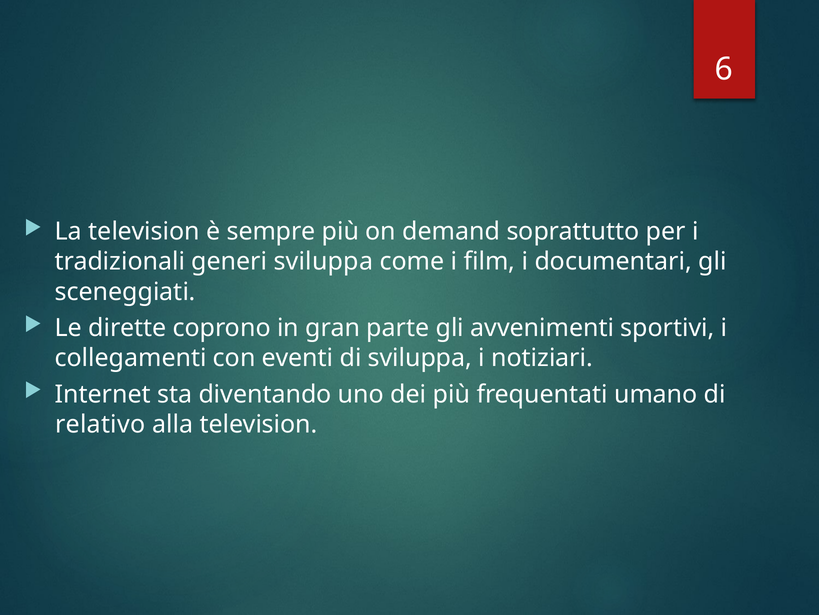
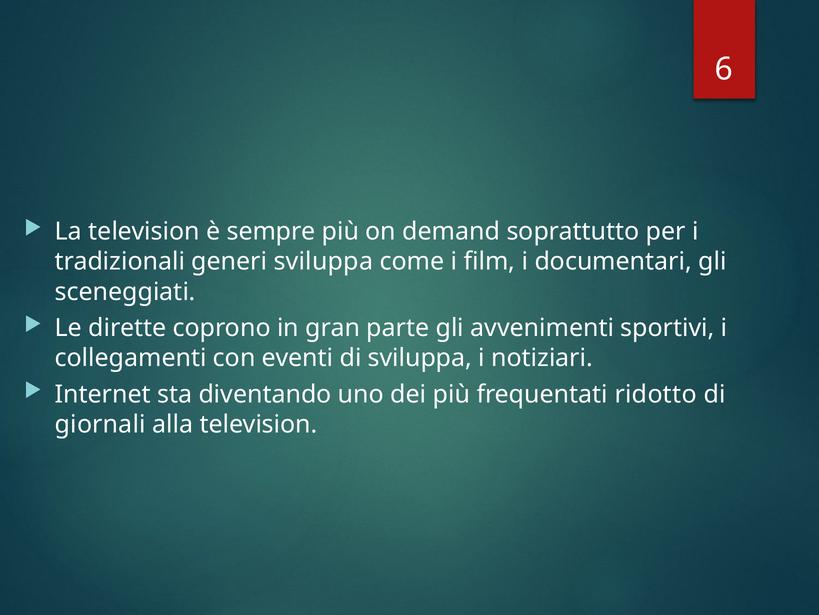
umano: umano -> ridotto (656, 394)
relativo: relativo -> giornali (100, 424)
